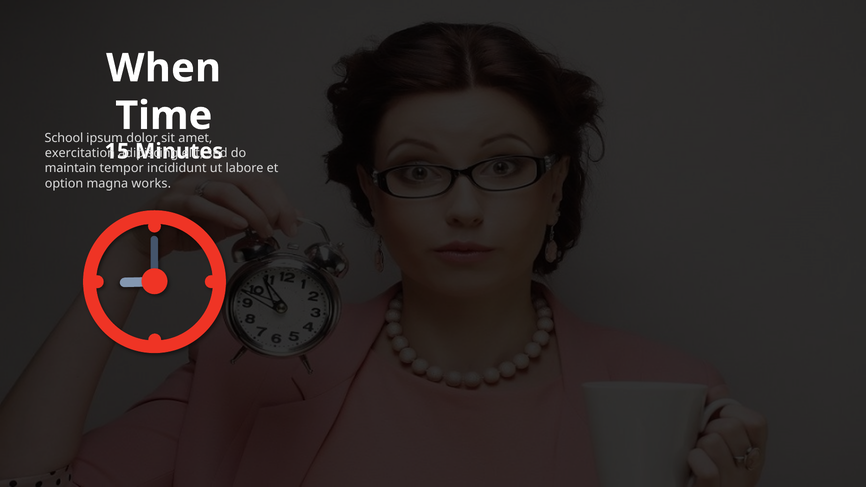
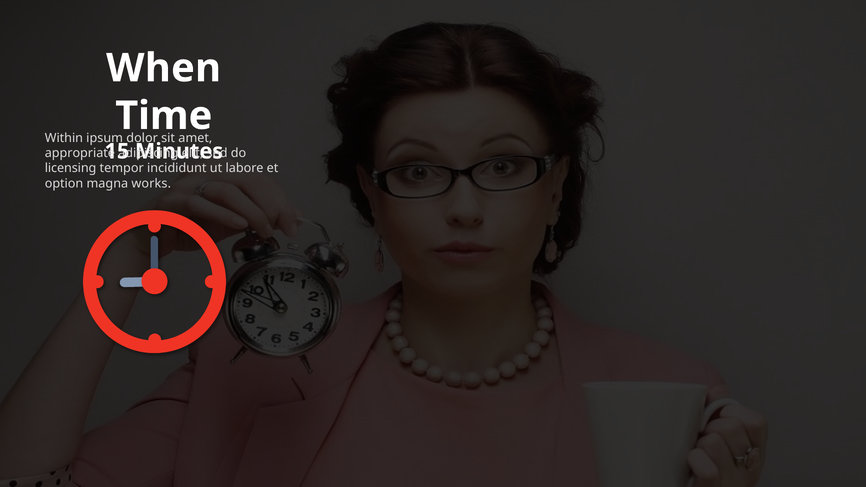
School: School -> Within (64, 138)
exercitation: exercitation -> appropriate (80, 153)
maintain: maintain -> licensing (71, 168)
